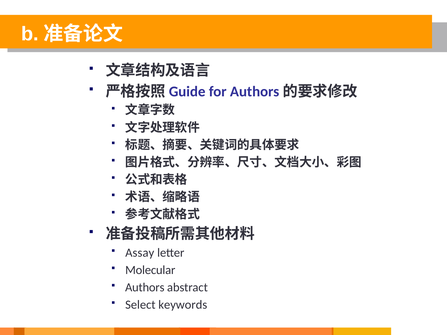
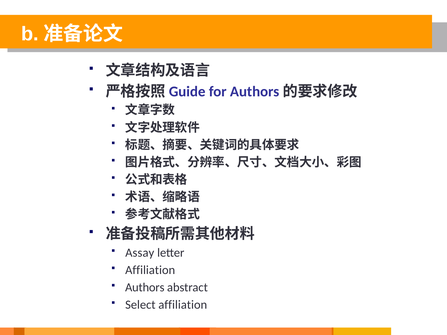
Molecular: Molecular -> Affiliation (150, 270)
Select keywords: keywords -> affiliation (183, 305)
